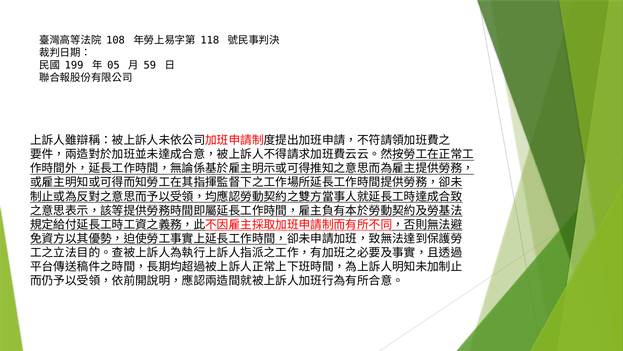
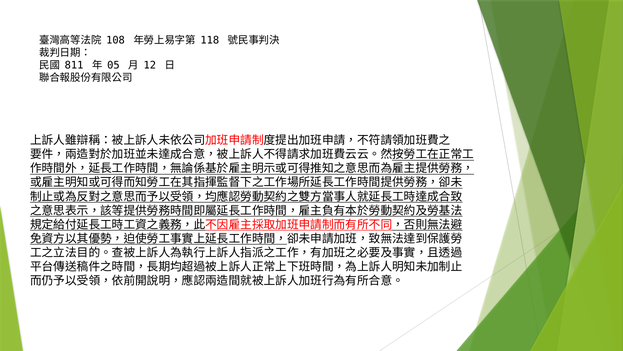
199: 199 -> 811 (74, 65)
59: 59 -> 12 (150, 65)
